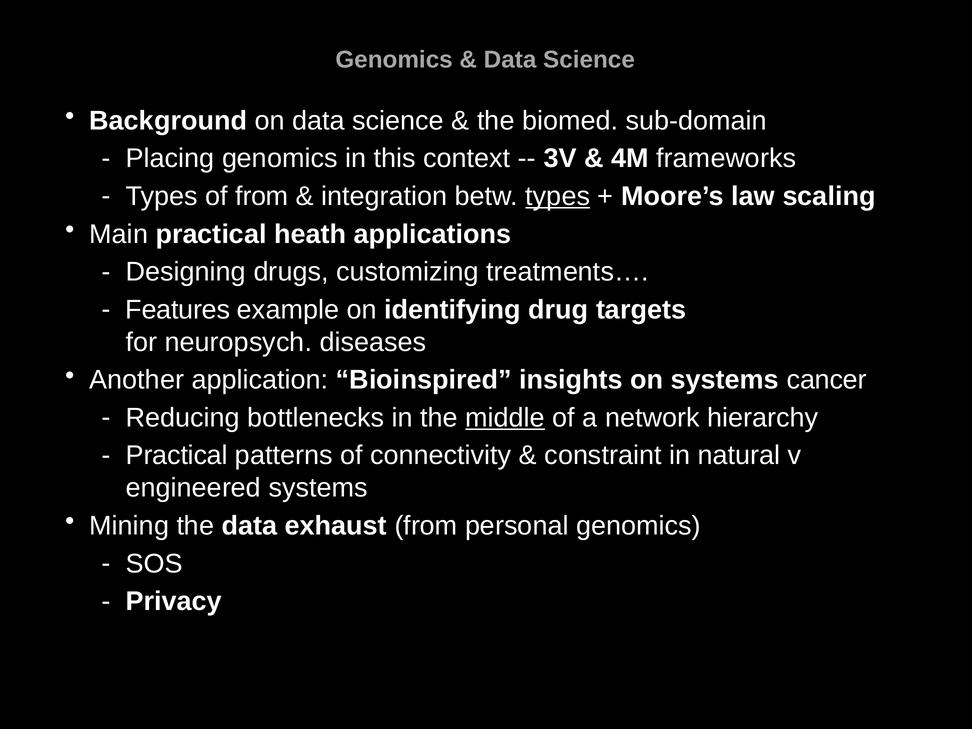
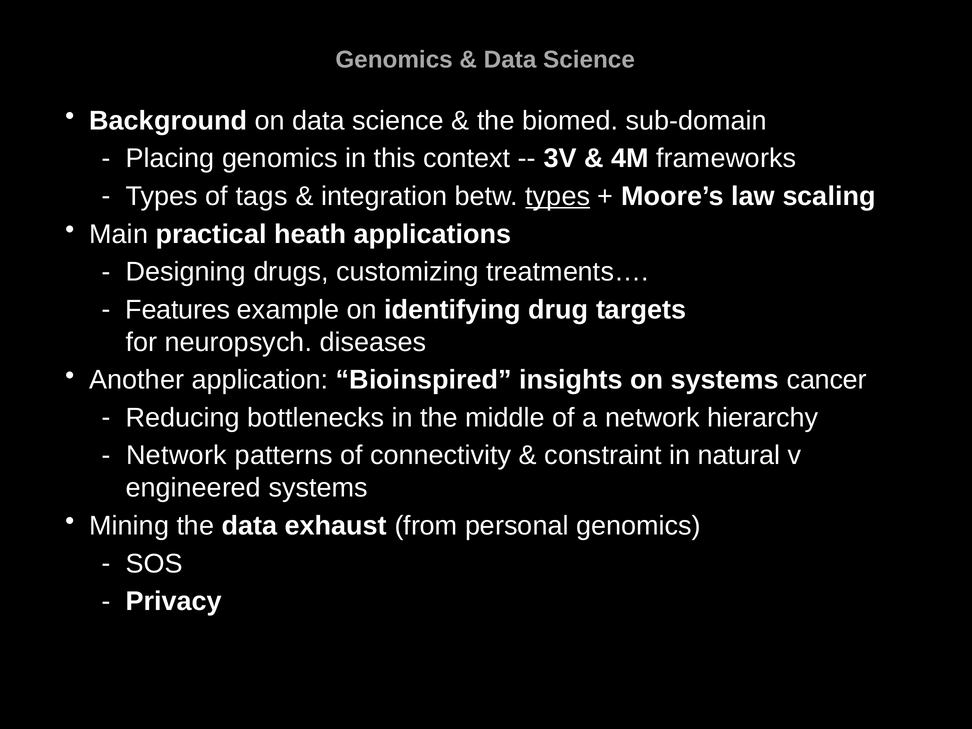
of from: from -> tags (262, 196)
middle underline: present -> none (505, 418)
Practical: Practical -> Network (177, 456)
